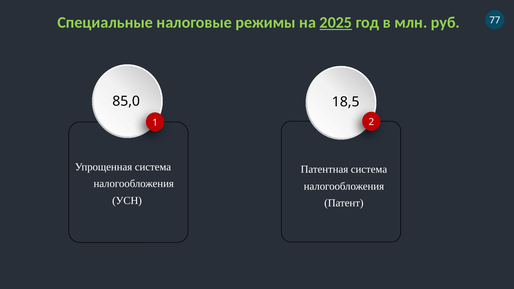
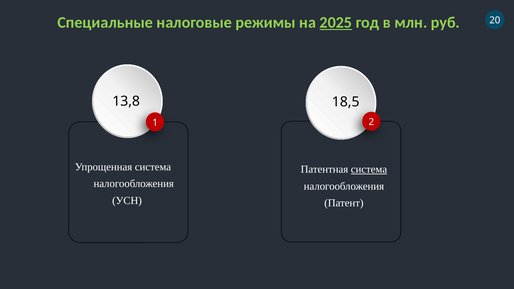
77: 77 -> 20 (495, 20)
85,0: 85,0 -> 13,8 (126, 101)
система underline: none -> present (369, 170)
